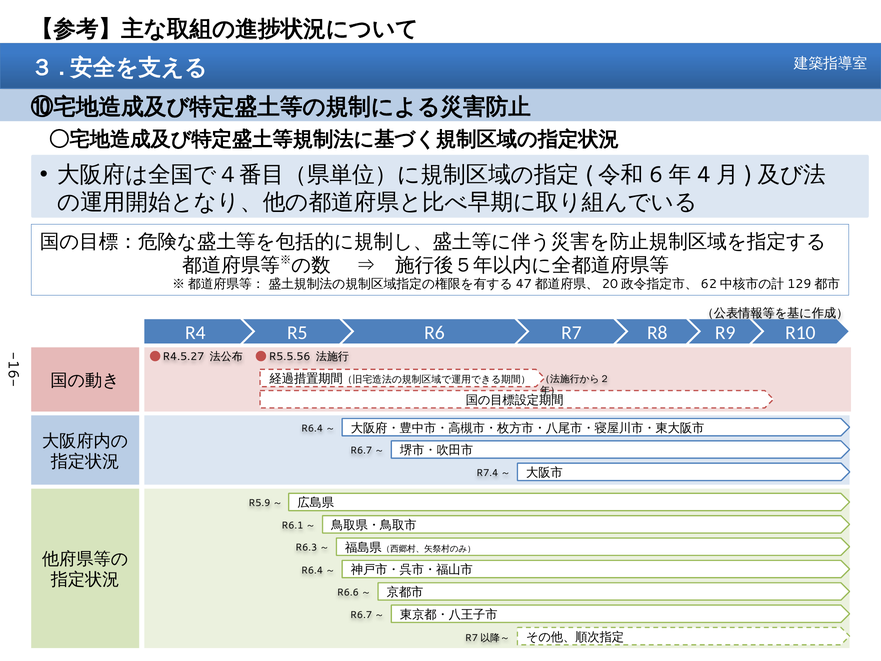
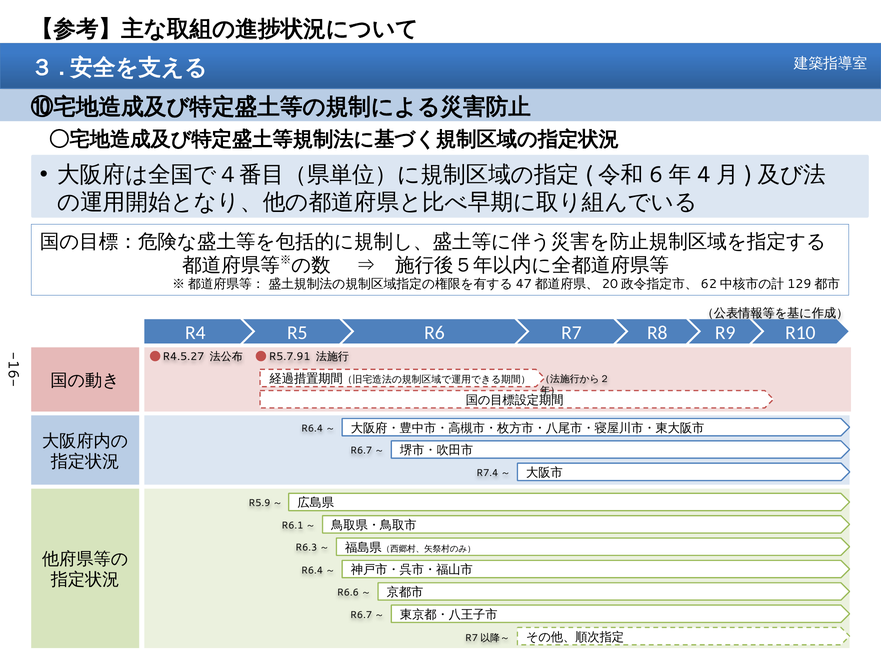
R5.5.56: R5.5.56 -> R5.7.91 (290, 357)
